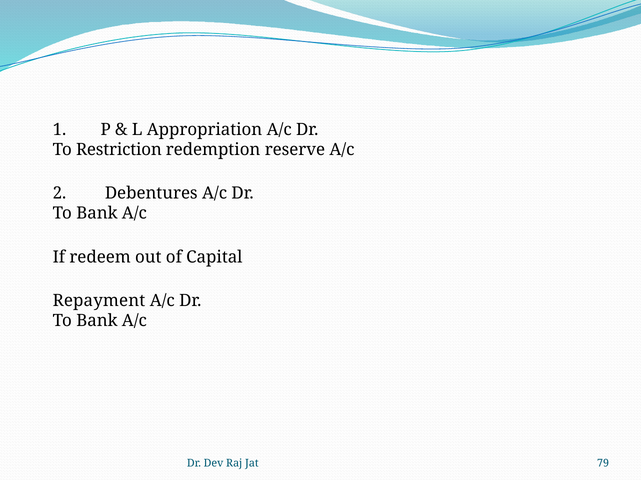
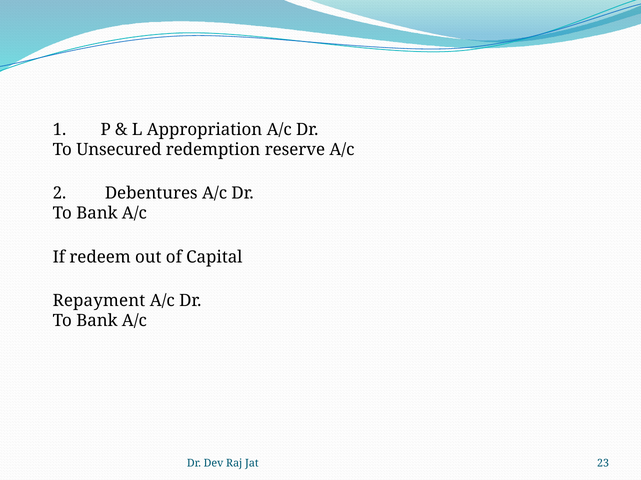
Restriction: Restriction -> Unsecured (119, 150)
79: 79 -> 23 (603, 464)
